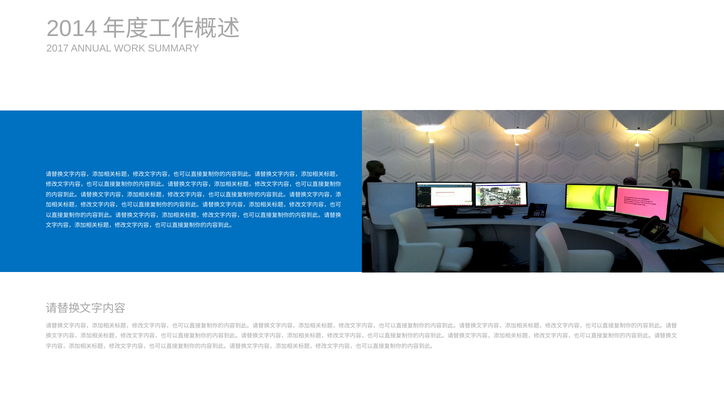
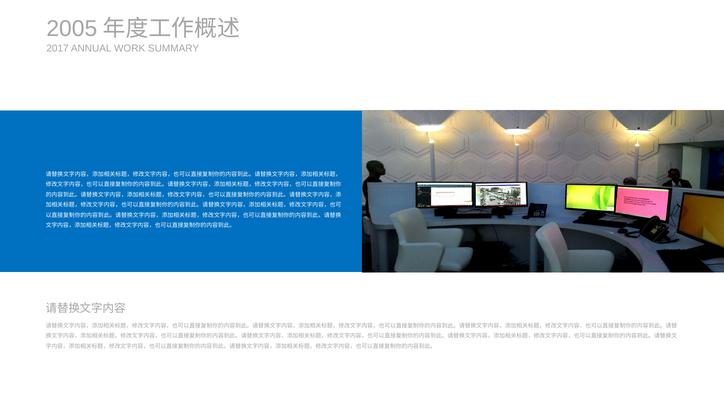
2014: 2014 -> 2005 (72, 29)
